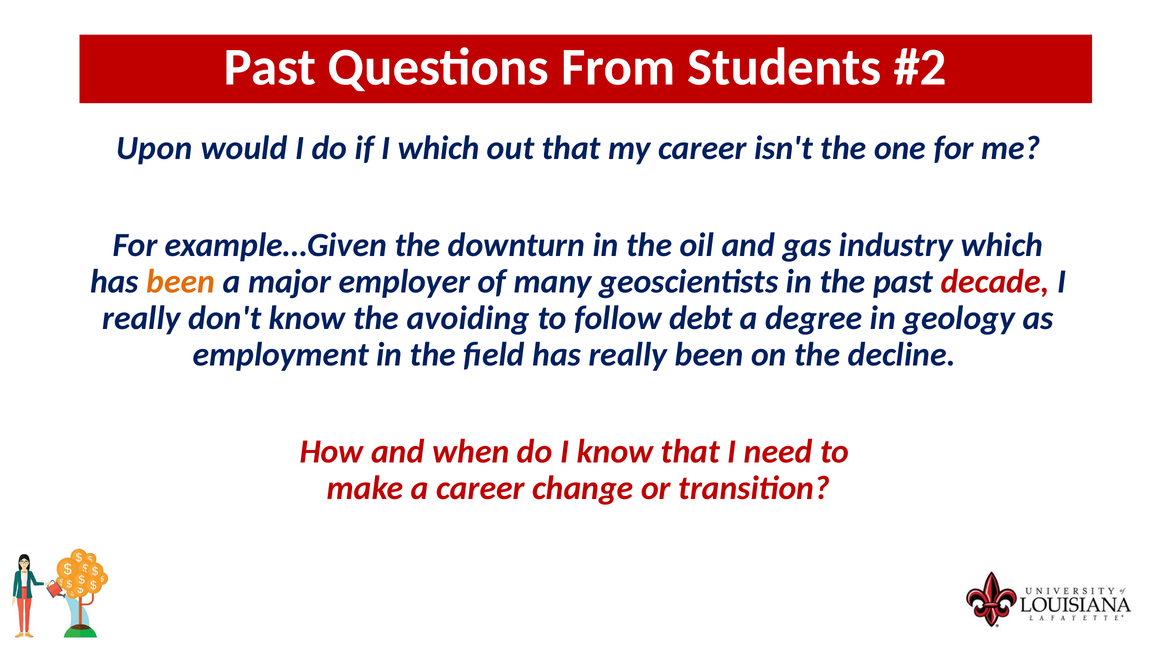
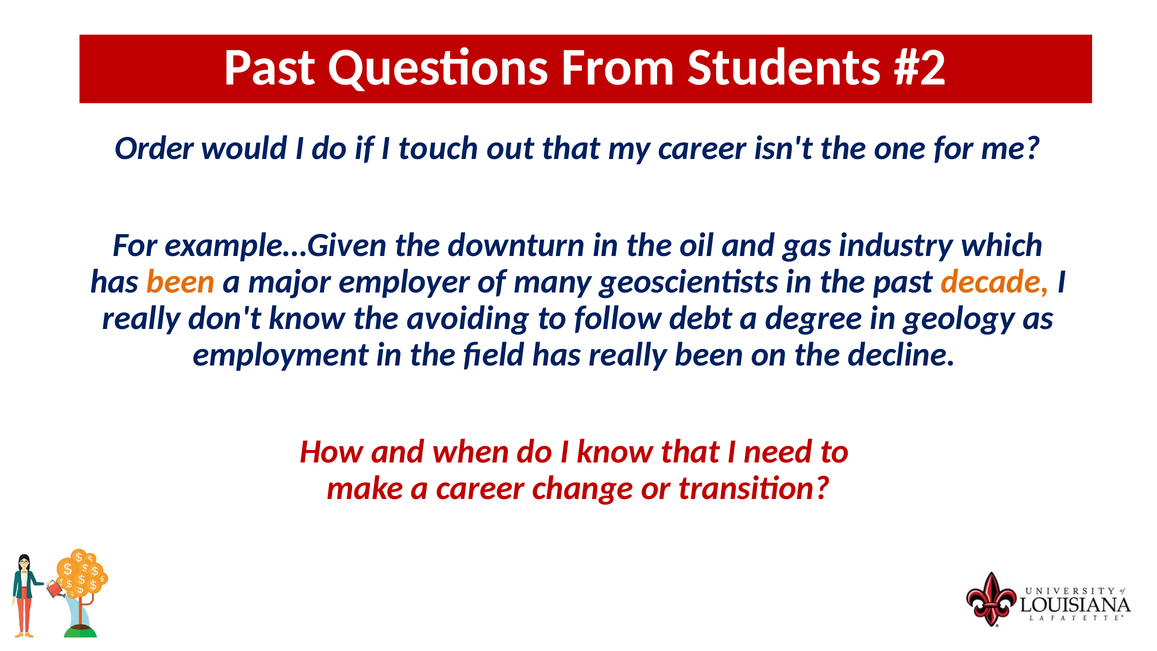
Upon: Upon -> Order (155, 148)
I which: which -> touch (439, 148)
decade colour: red -> orange (995, 282)
